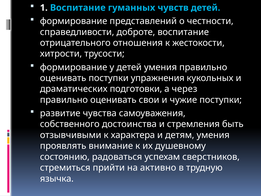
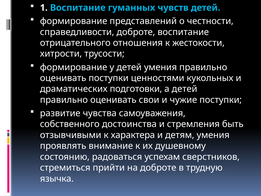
упражнения: упражнения -> ценностями (158, 78)
а через: через -> детей (185, 89)
на активно: активно -> доброте (158, 168)
